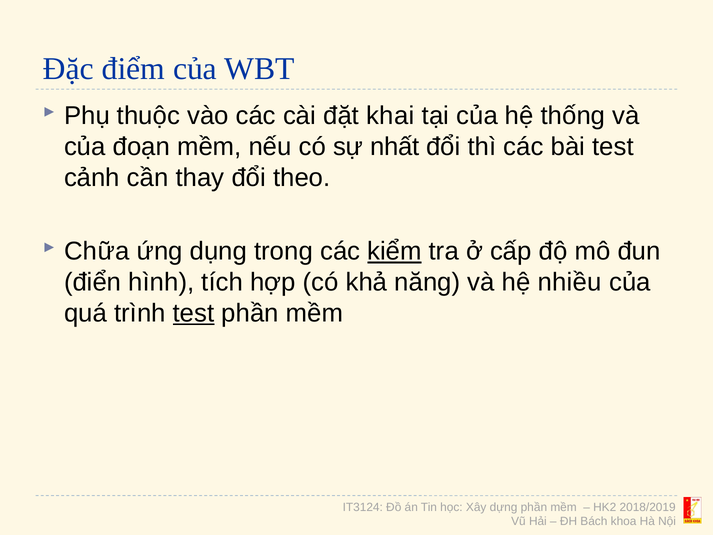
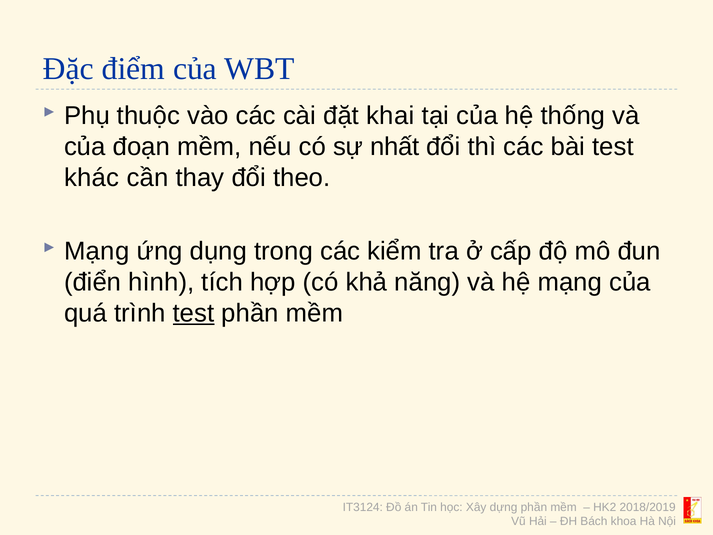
cảnh: cảnh -> khác (92, 178)
Chữa: Chữa -> Mạng (97, 251)
kiểm underline: present -> none (394, 251)
hệ nhiều: nhiều -> mạng (570, 282)
